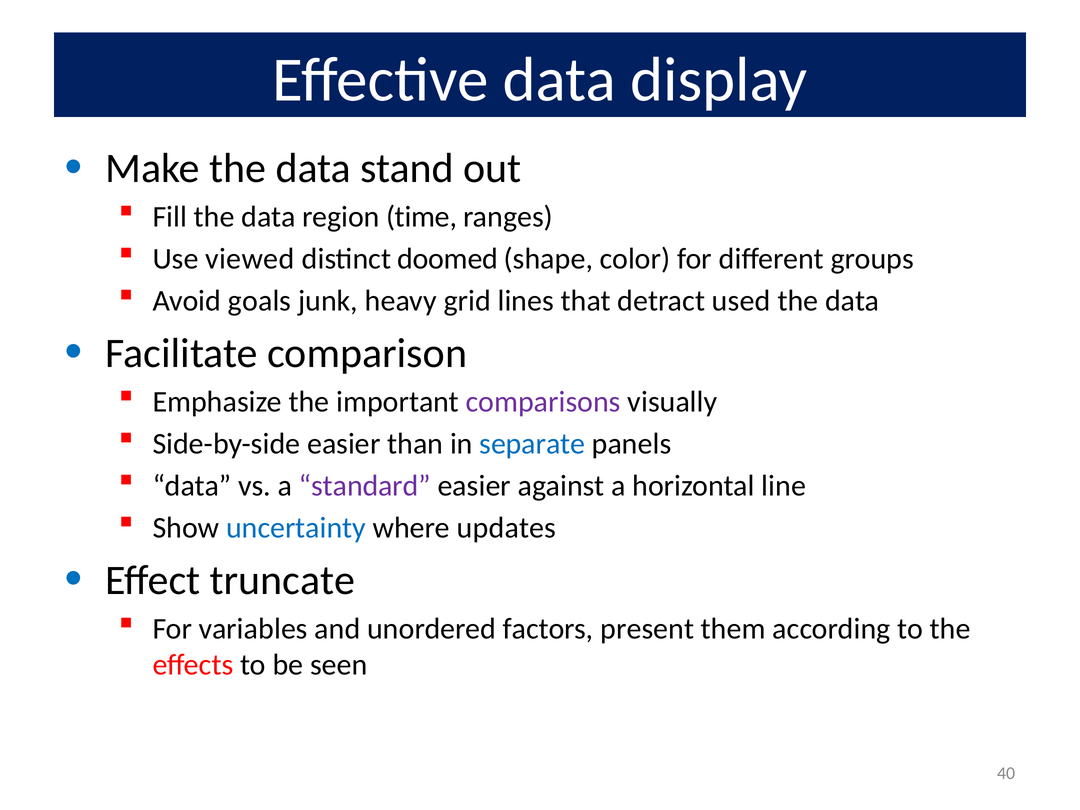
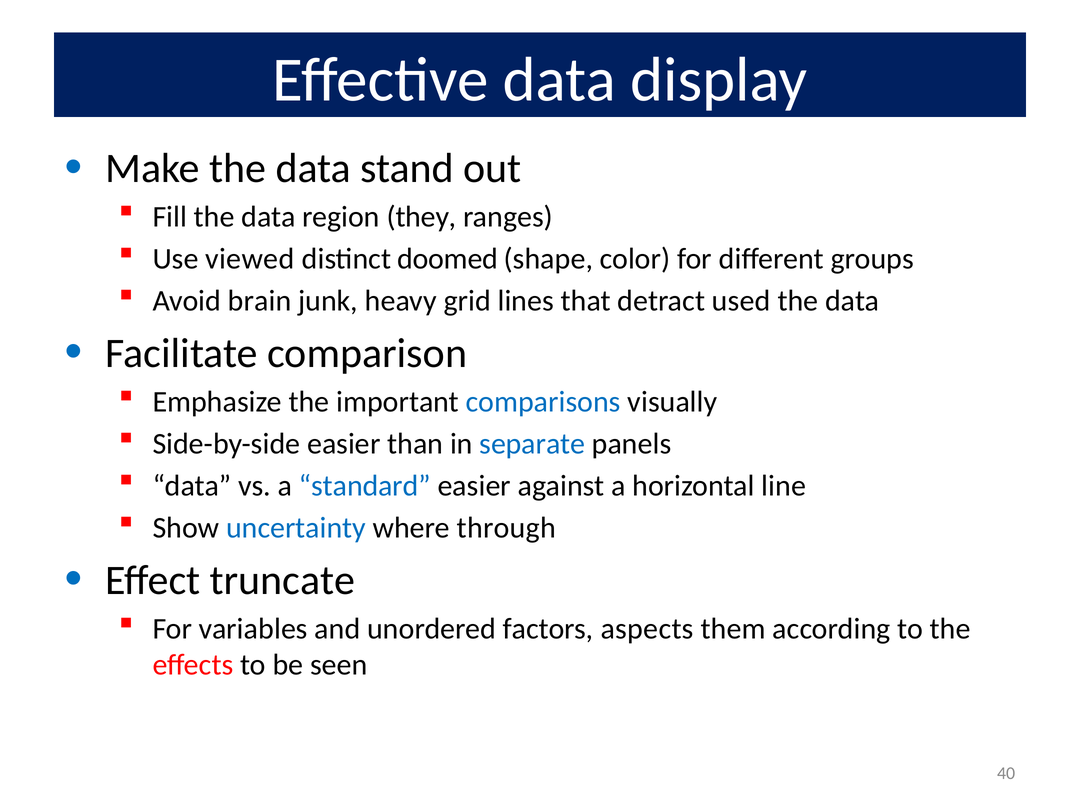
time: time -> they (422, 217)
goals: goals -> brain (260, 301)
comparisons colour: purple -> blue (543, 402)
standard colour: purple -> blue (365, 486)
updates: updates -> through (506, 528)
present: present -> aspects (647, 629)
